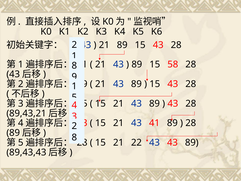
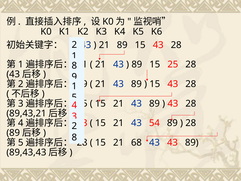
58: 58 -> 25 (173, 64)
41: 41 -> 54 (154, 123)
22: 22 -> 68 (136, 142)
